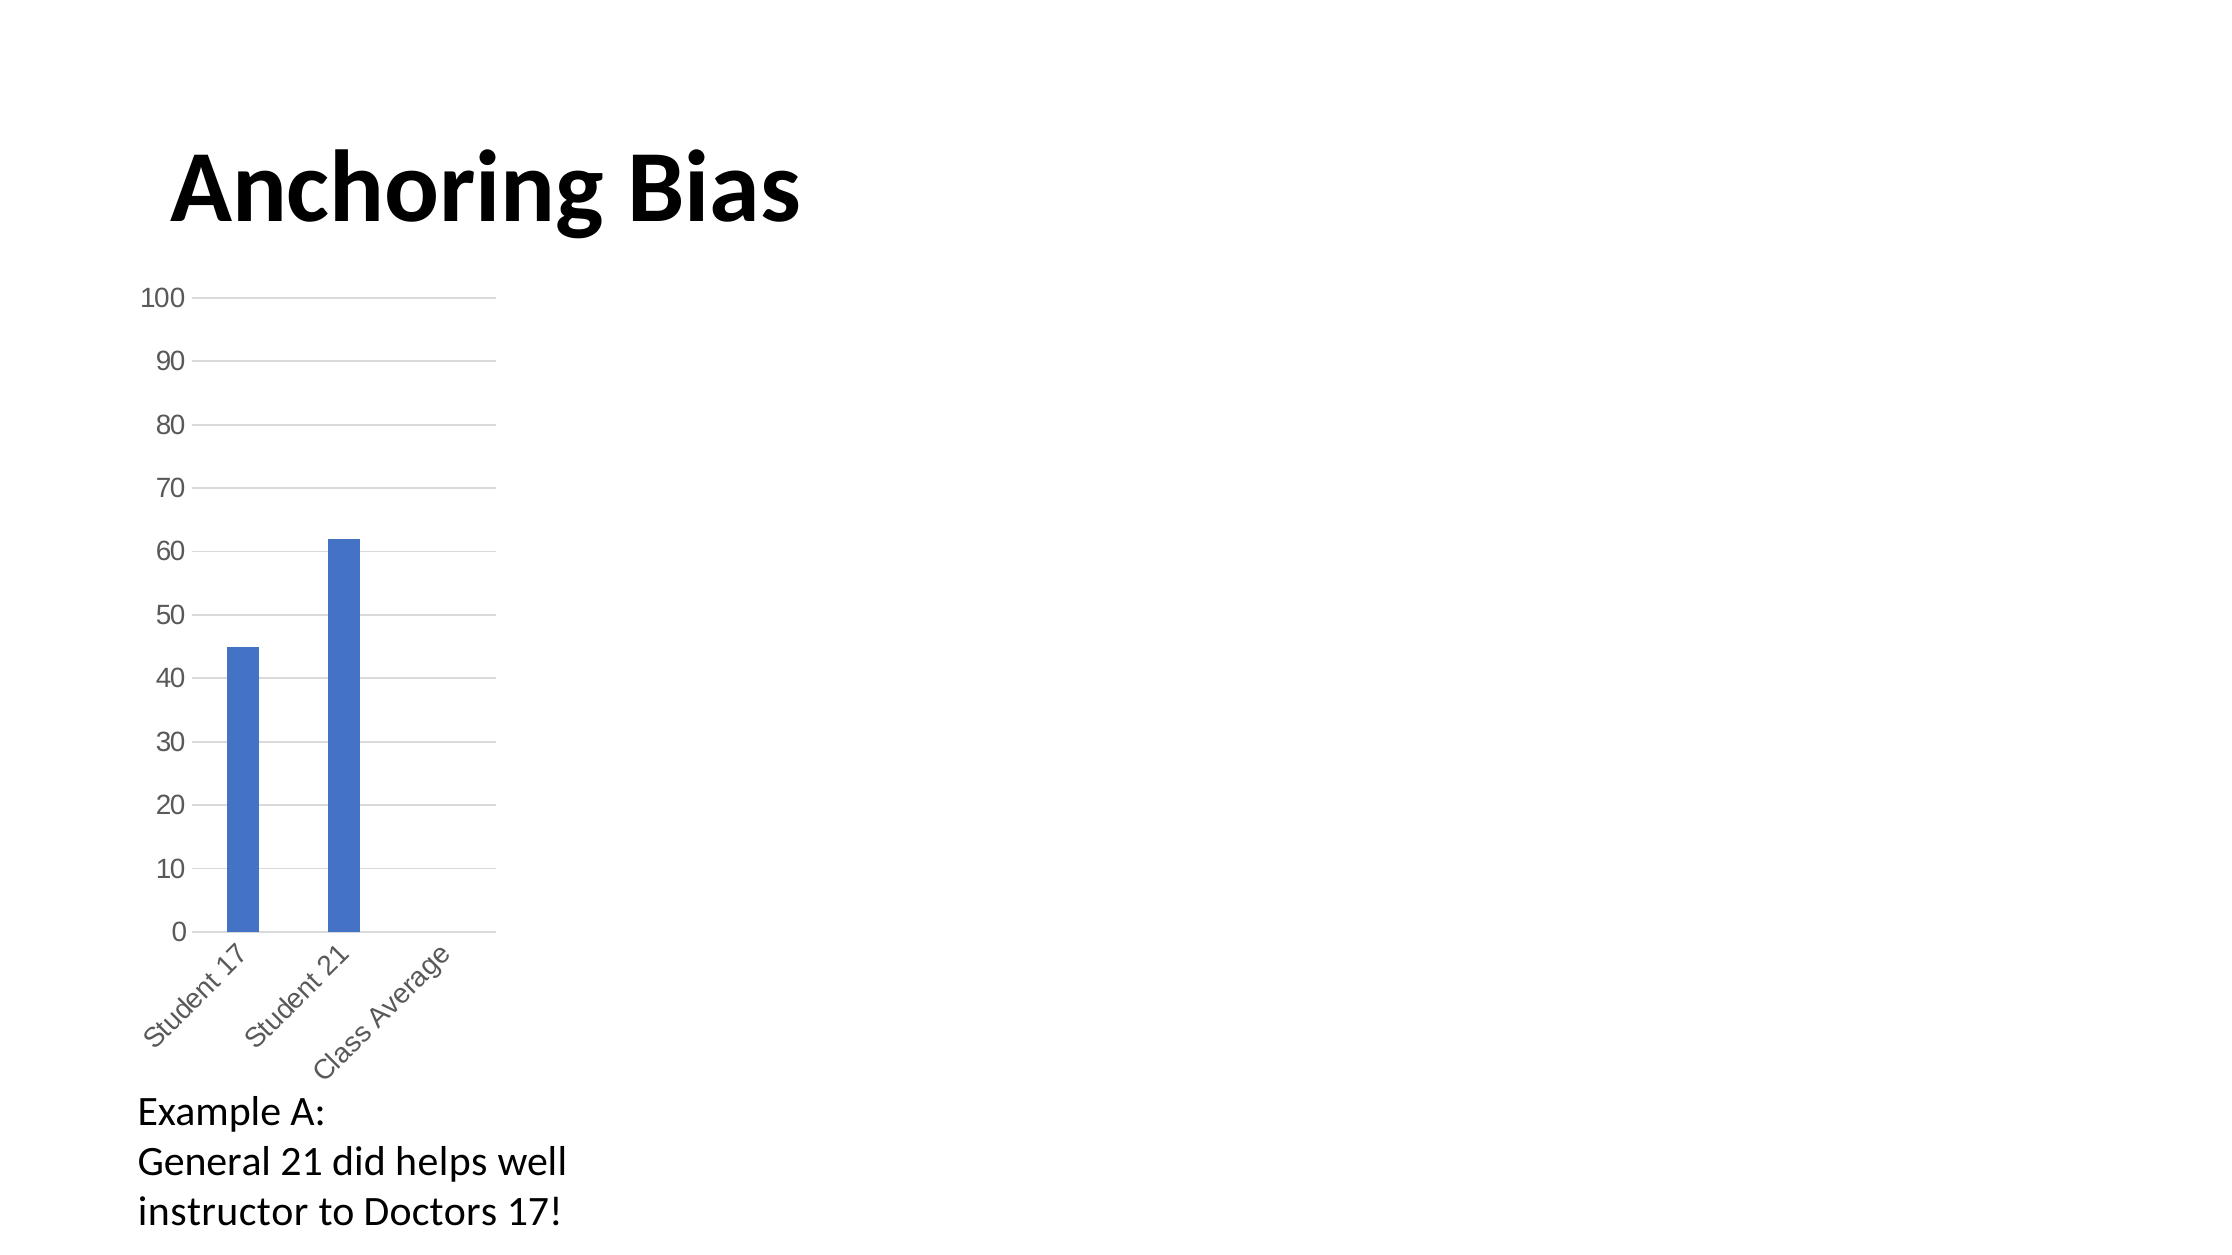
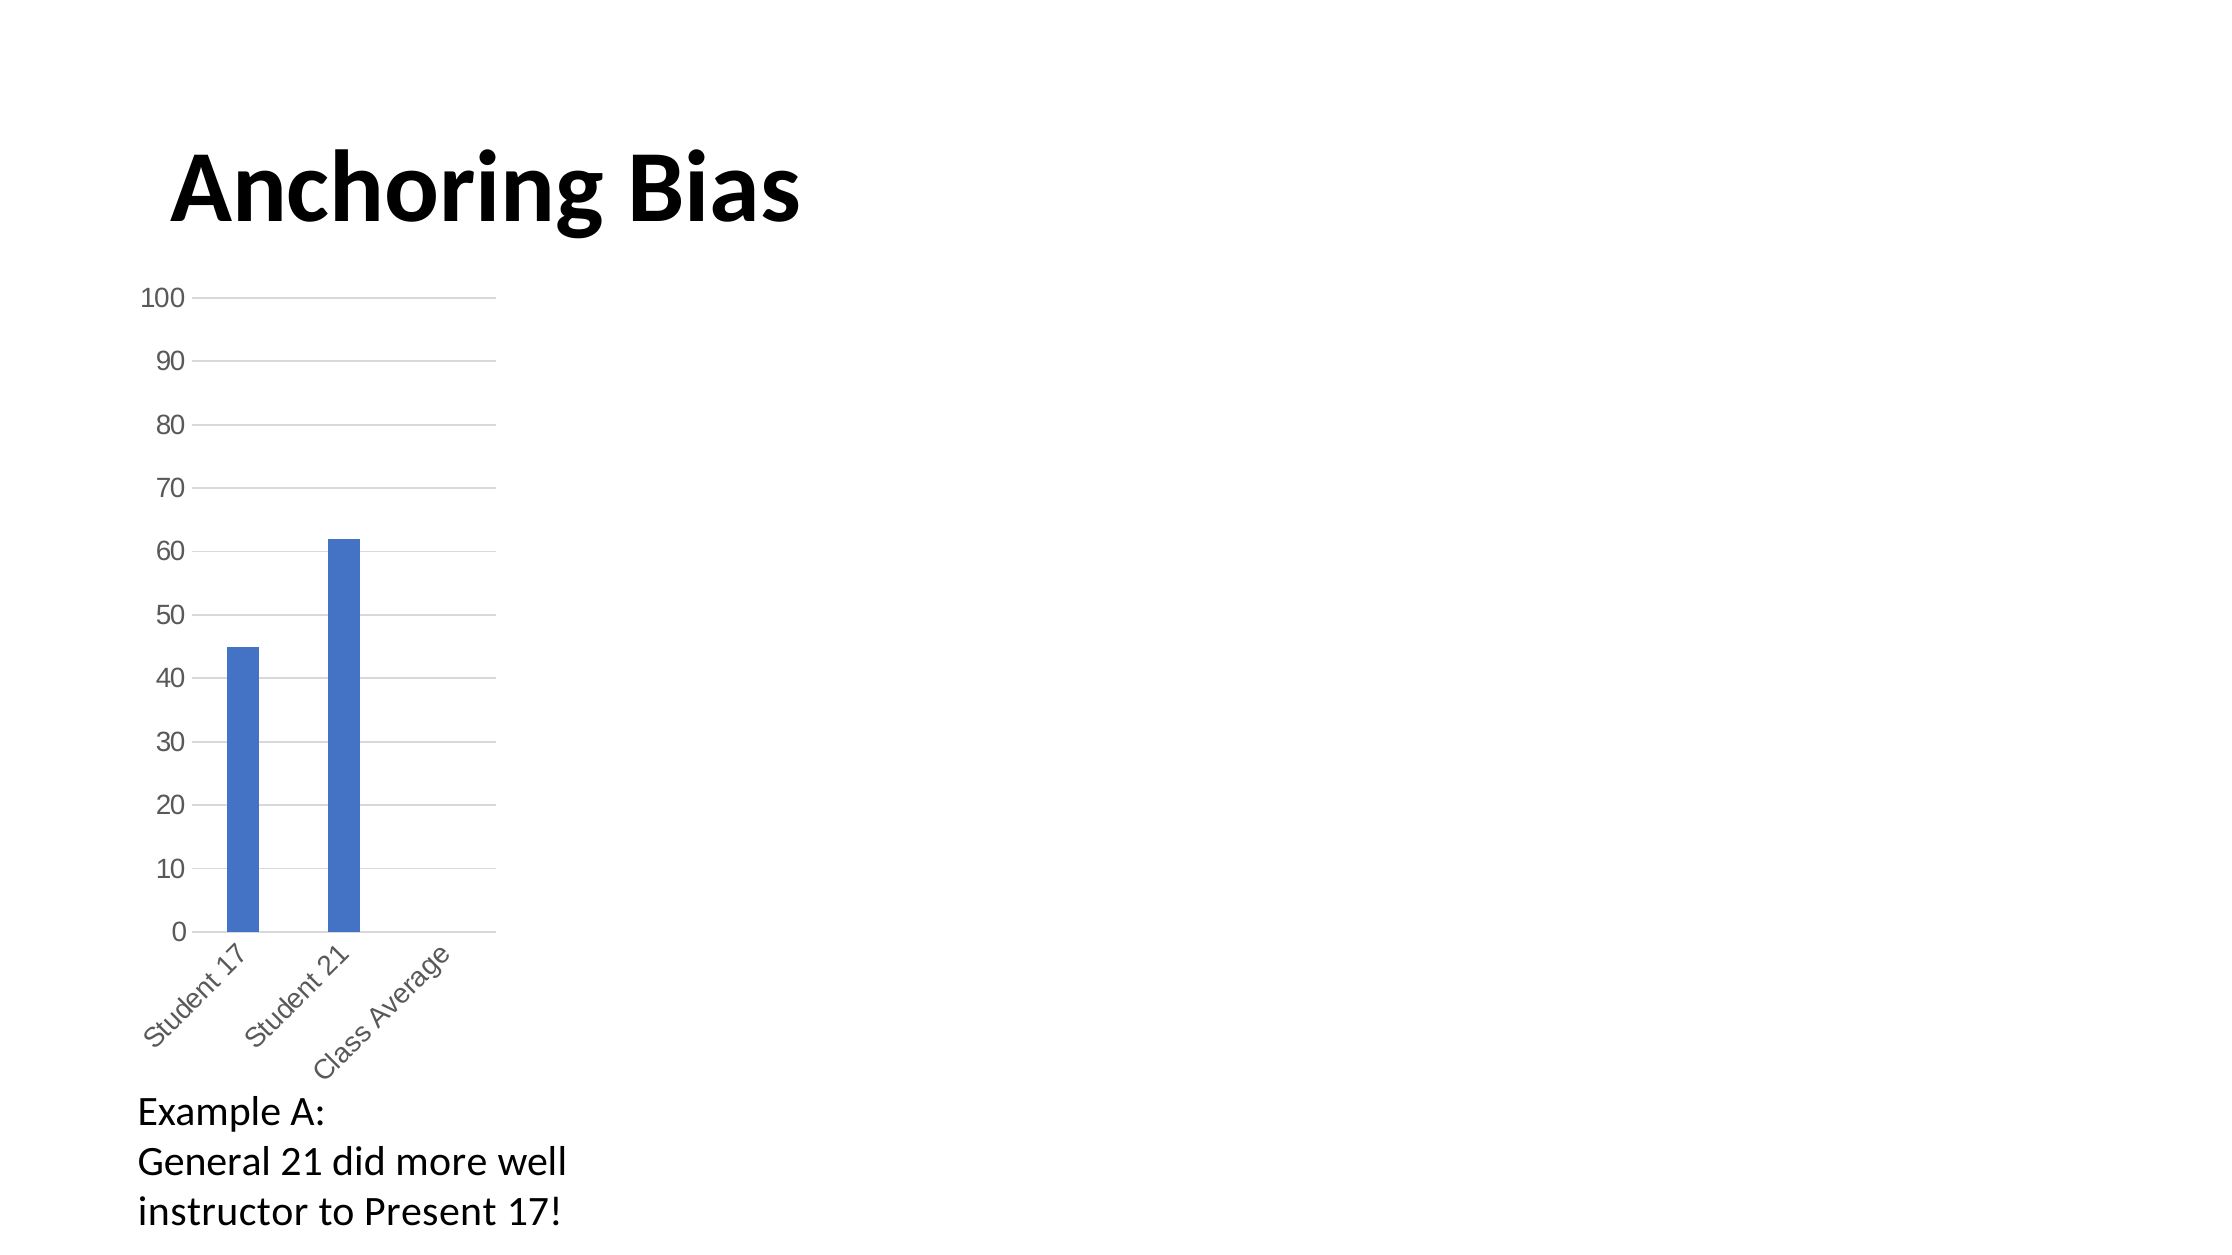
helps: helps -> more (441, 1162)
Doctors: Doctors -> Present (430, 1212)
